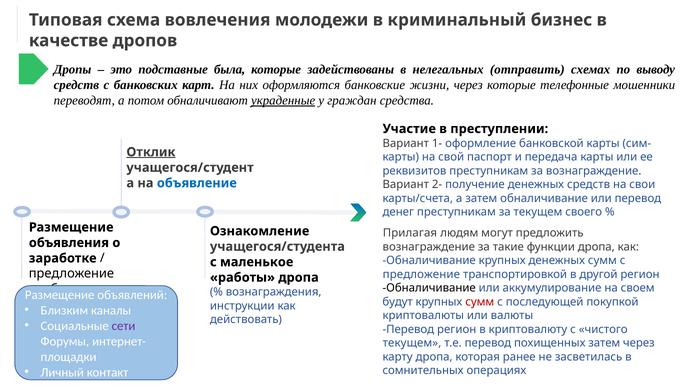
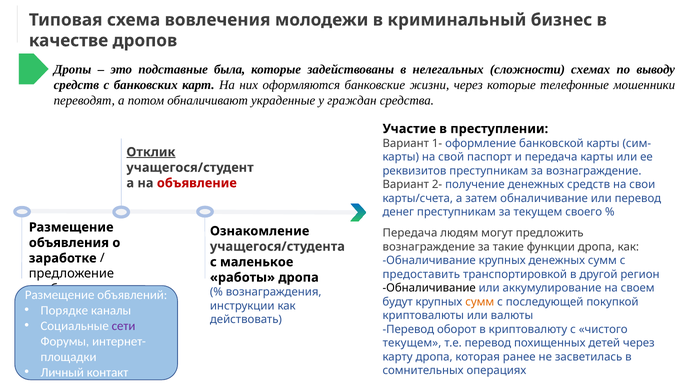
отправить: отправить -> сложности (527, 69)
украденные underline: present -> none (283, 100)
объявление colour: blue -> red (197, 183)
Прилагая: Прилагая -> Передача (410, 233)
предложение: предложение -> предоставить (421, 274)
сумм colour: red -> orange (480, 301)
Близким: Близким -> Порядке (64, 310)
Перевод регион: регион -> оборот (457, 329)
похищенных затем: затем -> детей (604, 343)
